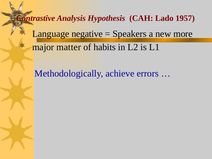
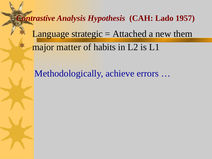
negative: negative -> strategic (87, 34)
Speakers: Speakers -> Attached (130, 34)
more: more -> them (183, 34)
